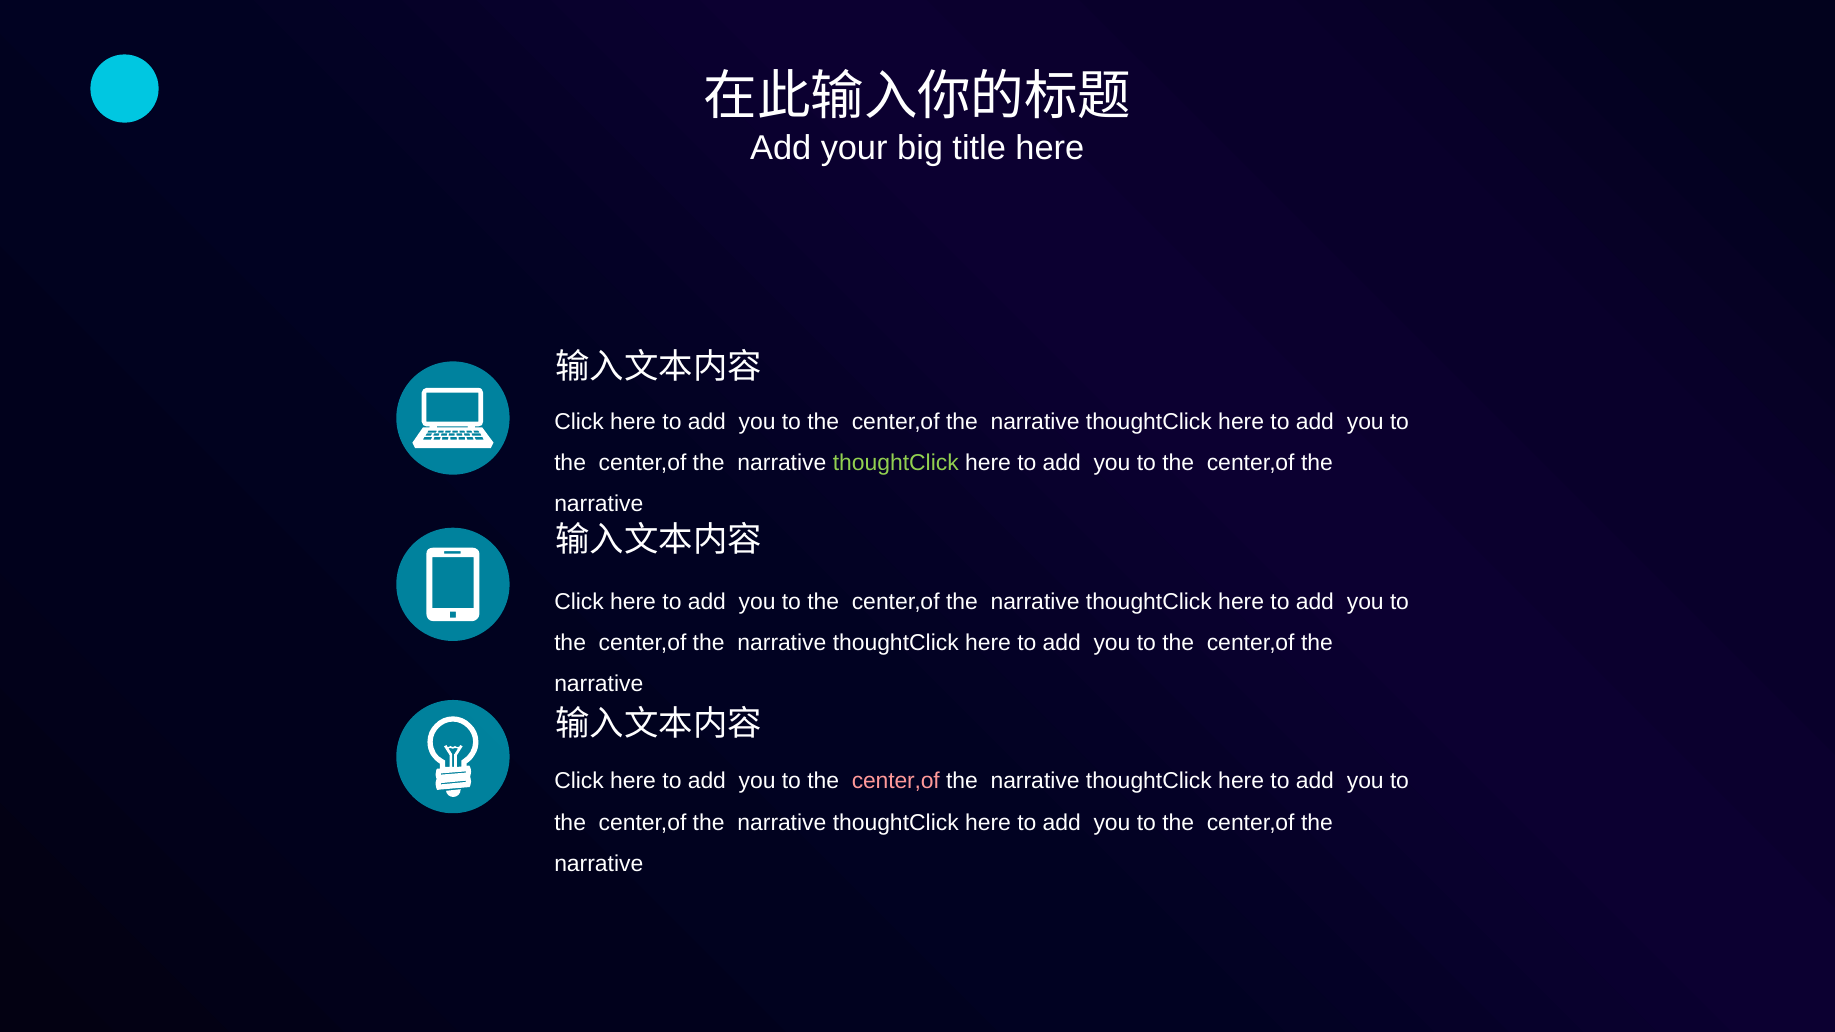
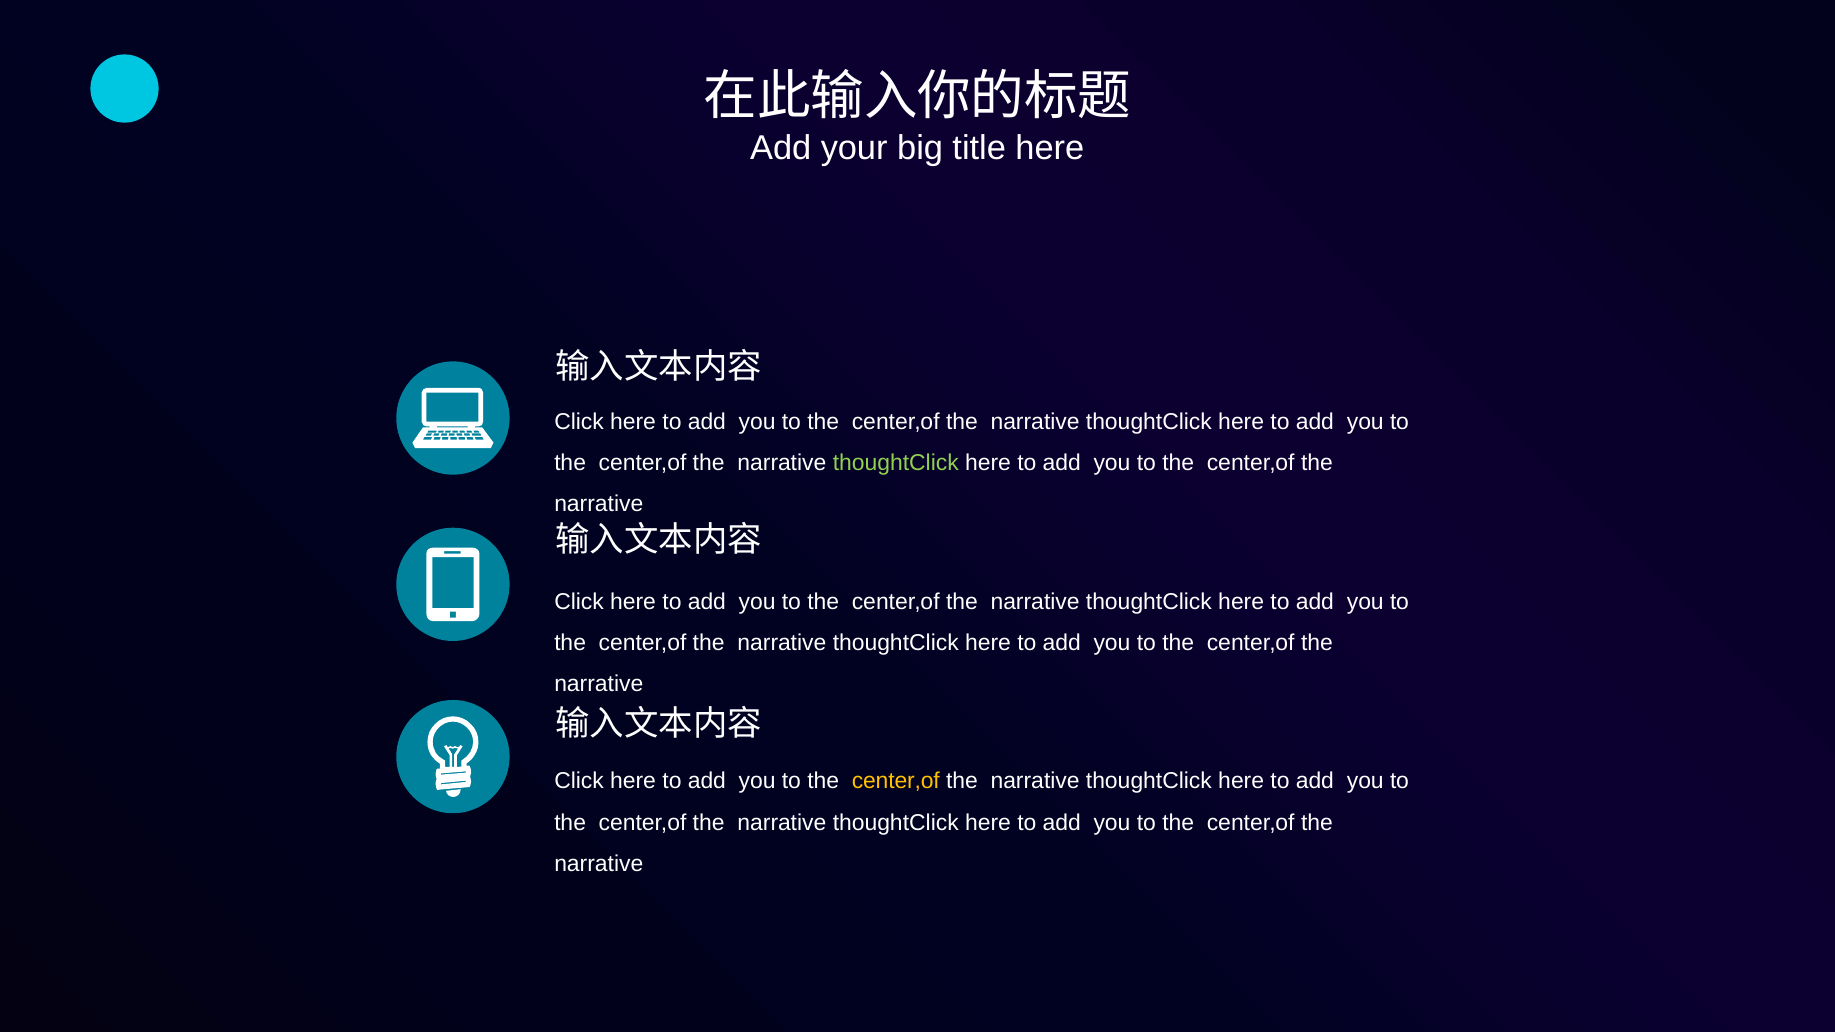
center,of colour: pink -> yellow (896, 782)
